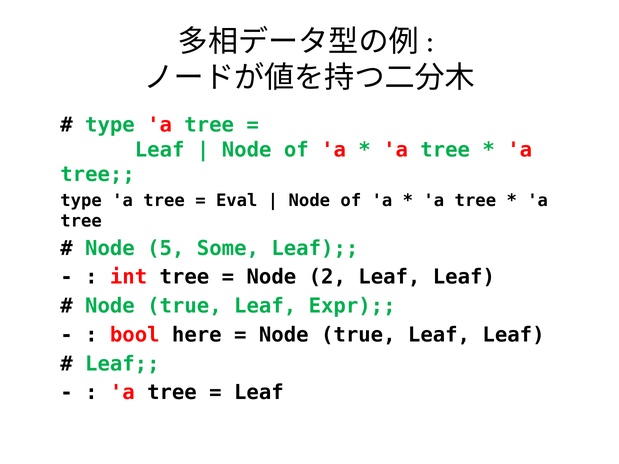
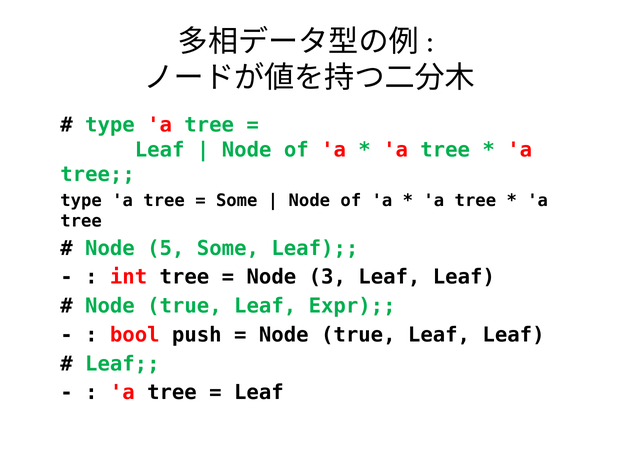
Eval: Eval -> Some (237, 201)
2: 2 -> 3 (327, 277)
here: here -> push (197, 335)
